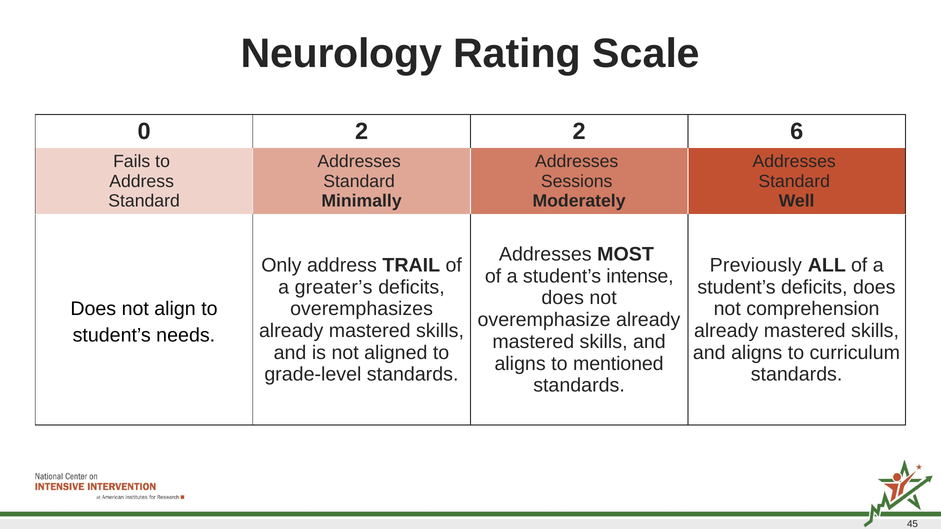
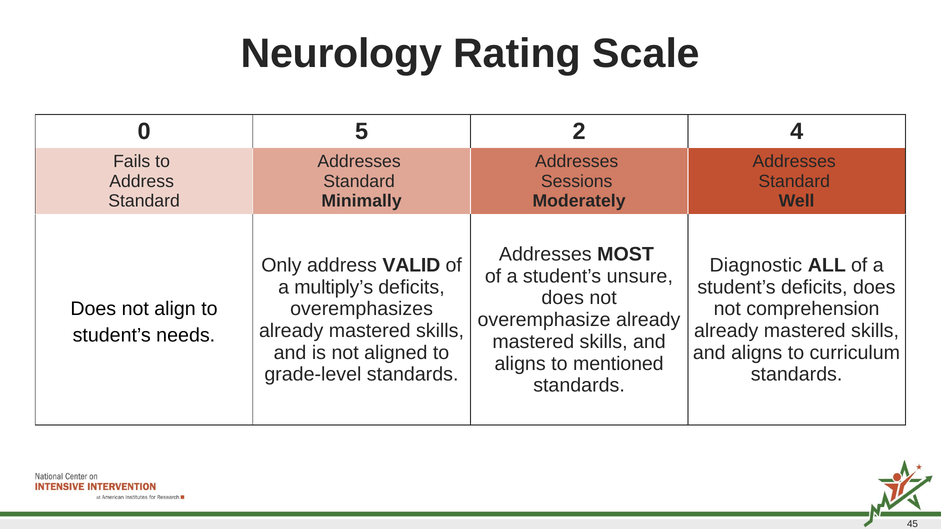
0 2: 2 -> 5 (362, 132)
6: 6 -> 4 (797, 132)
TRAIL: TRAIL -> VALID (411, 265)
Previously: Previously -> Diagnostic (756, 265)
intense: intense -> unsure (640, 276)
greater’s: greater’s -> multiply’s (334, 287)
